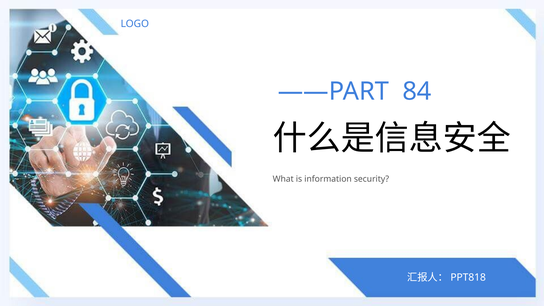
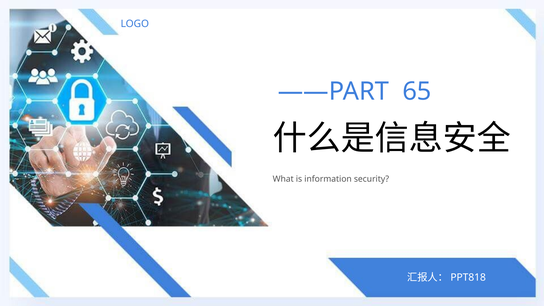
84: 84 -> 65 (417, 91)
